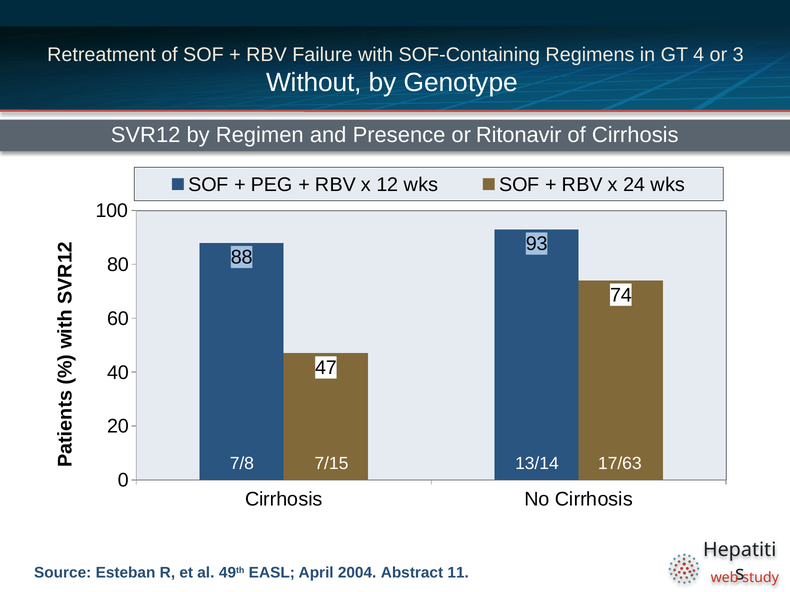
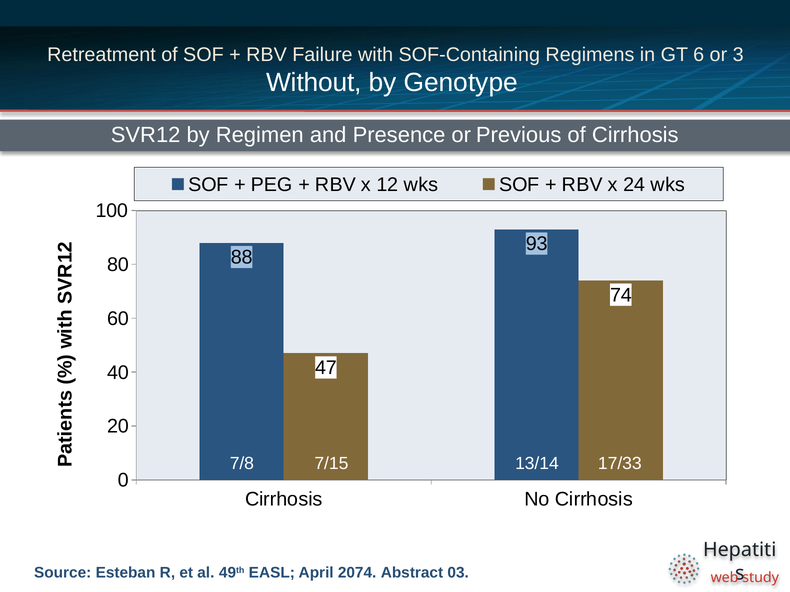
4: 4 -> 6 (699, 55)
Ritonavir: Ritonavir -> Previous (519, 135)
17/63: 17/63 -> 17/33 (620, 464)
2004: 2004 -> 2074 (357, 573)
11: 11 -> 03 (458, 573)
